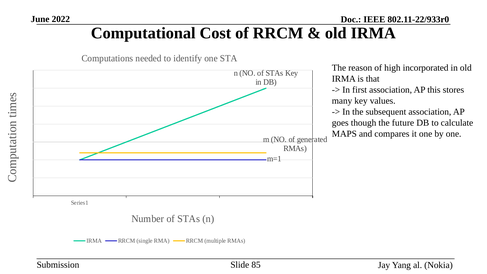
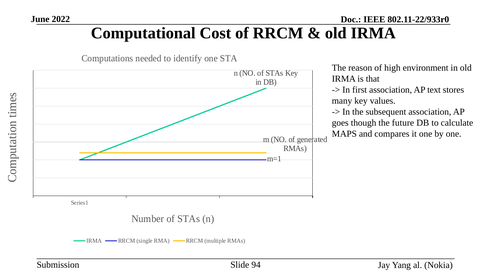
incorporated: incorporated -> environment (426, 68)
this: this -> text (434, 90)
85: 85 -> 94 (256, 265)
